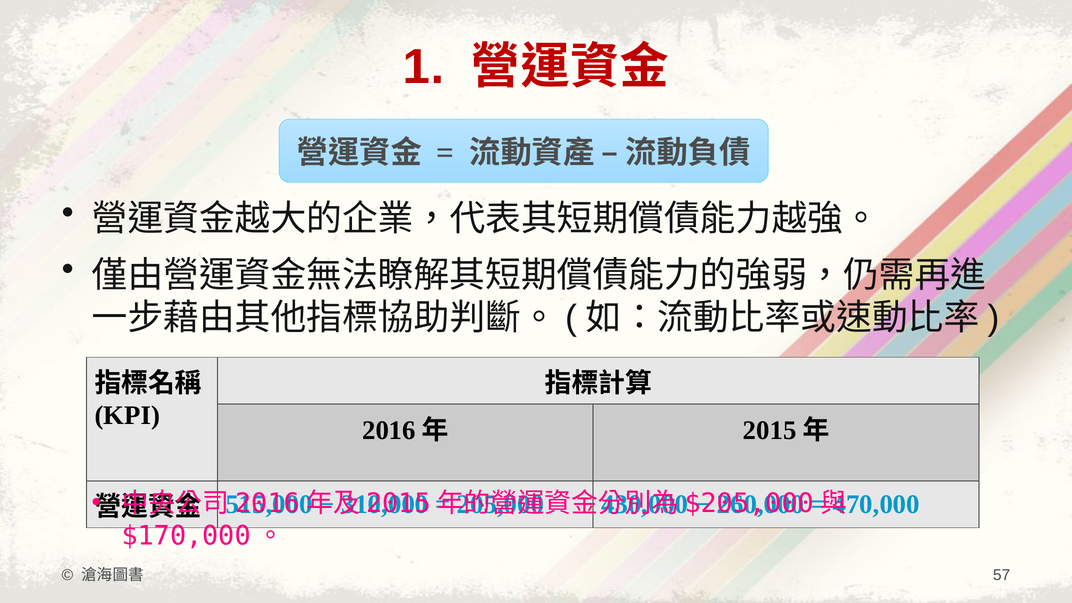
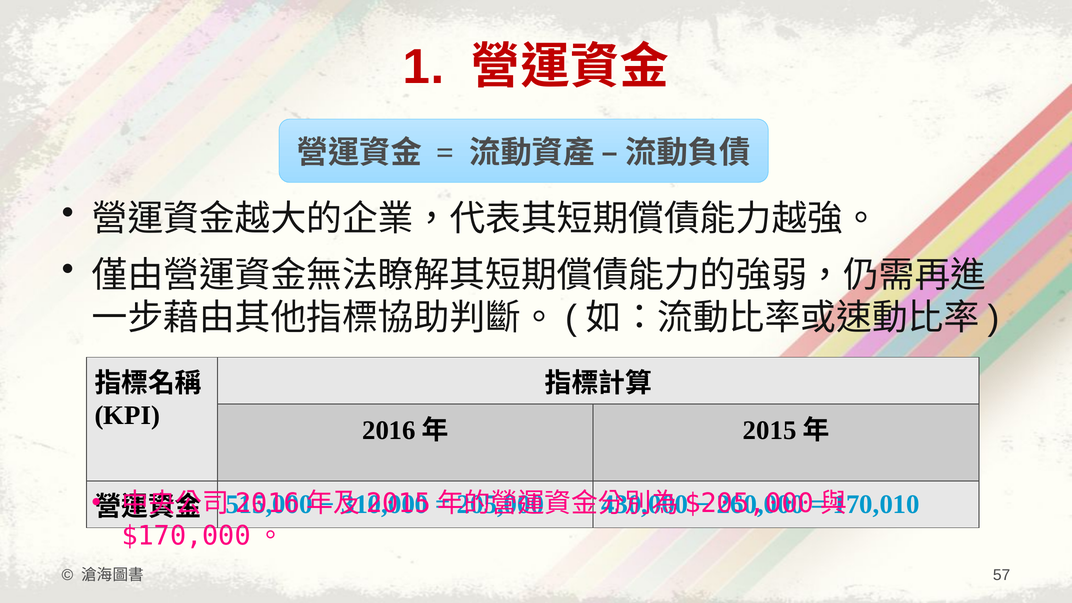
470,000: 470,000 -> 170,010 (876, 504)
